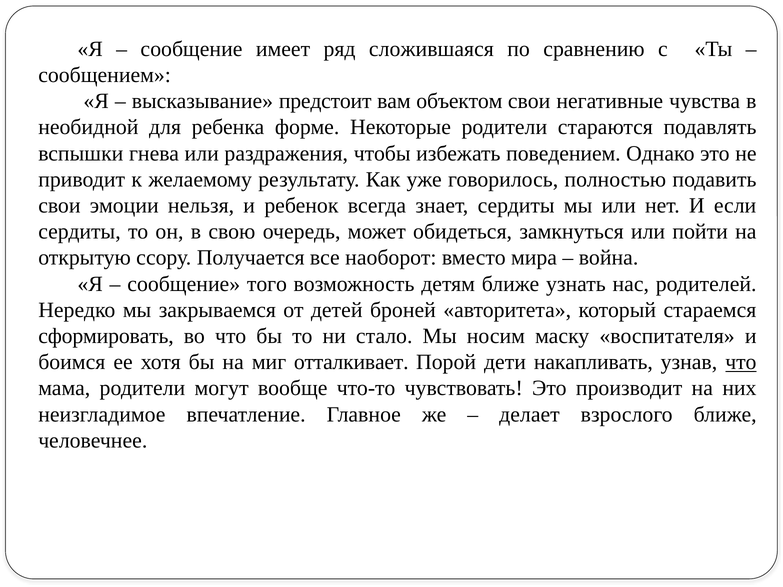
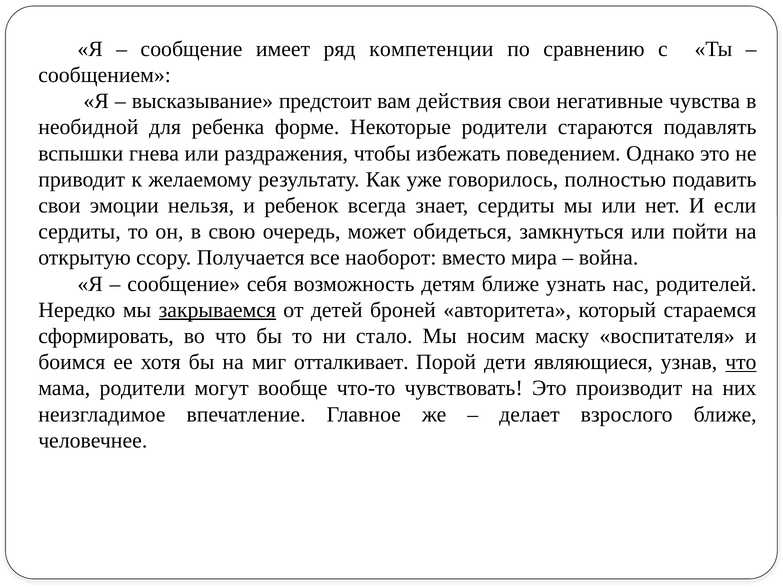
сложившаяся: сложившаяся -> компетенции (431, 49)
объектом: объектом -> действия (459, 101)
того: того -> себя (267, 284)
закрываемся underline: none -> present (217, 310)
накапливать: накапливать -> являющиеся (593, 362)
